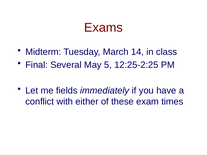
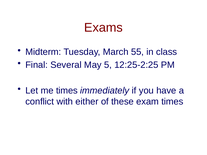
14: 14 -> 55 (137, 52)
me fields: fields -> times (67, 91)
